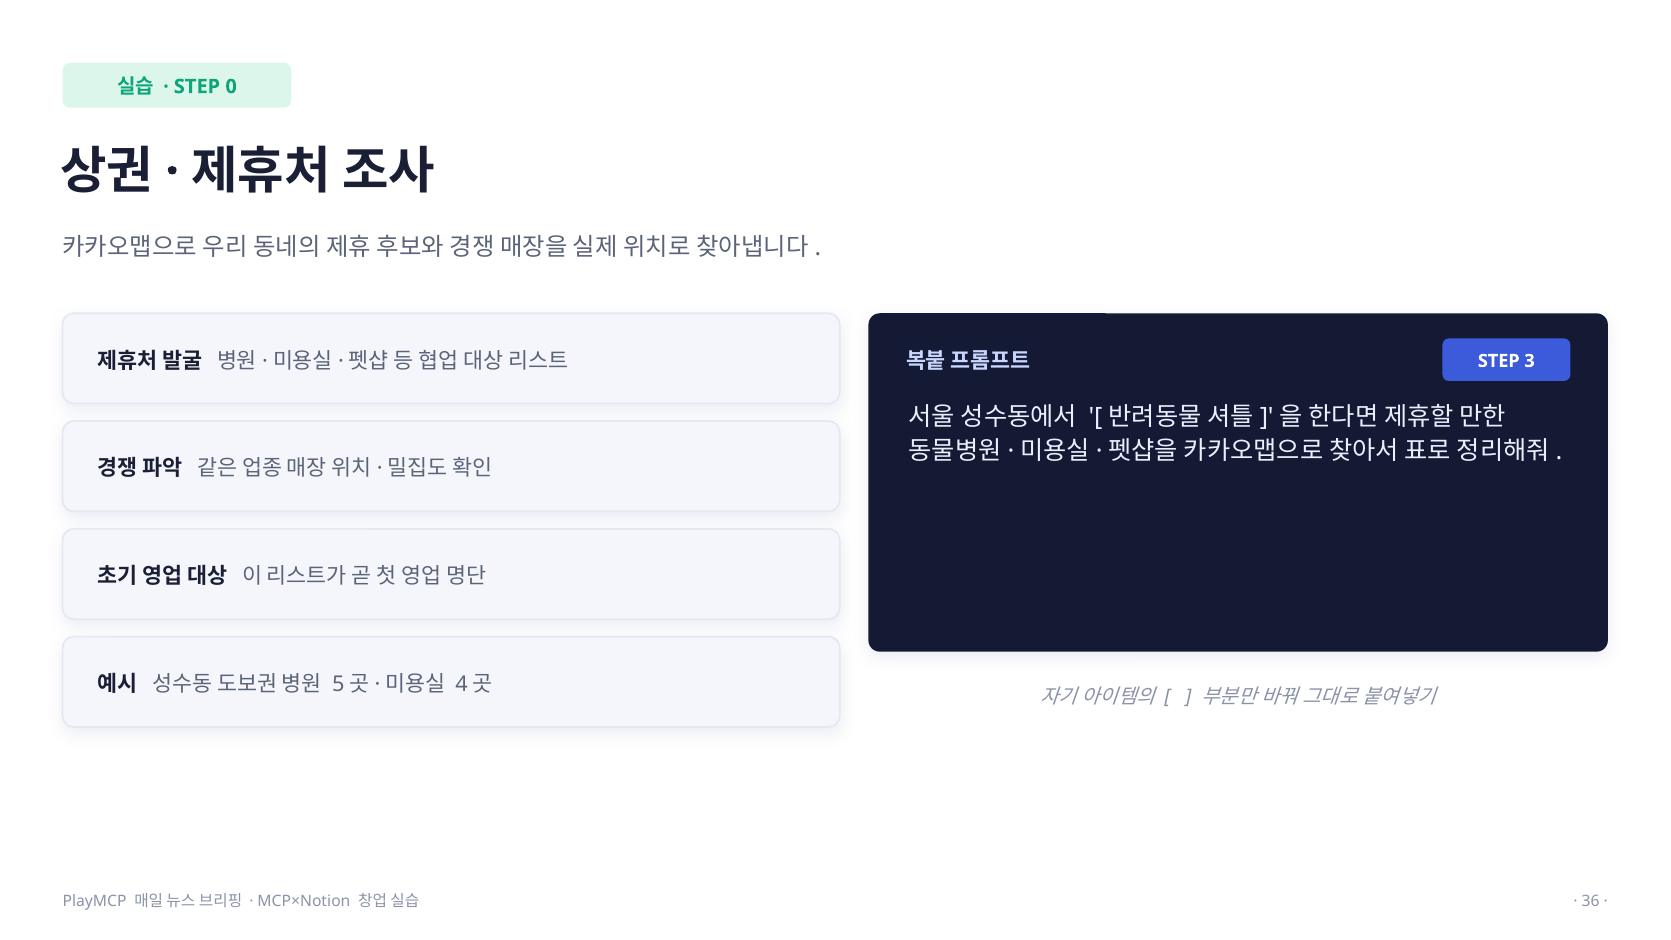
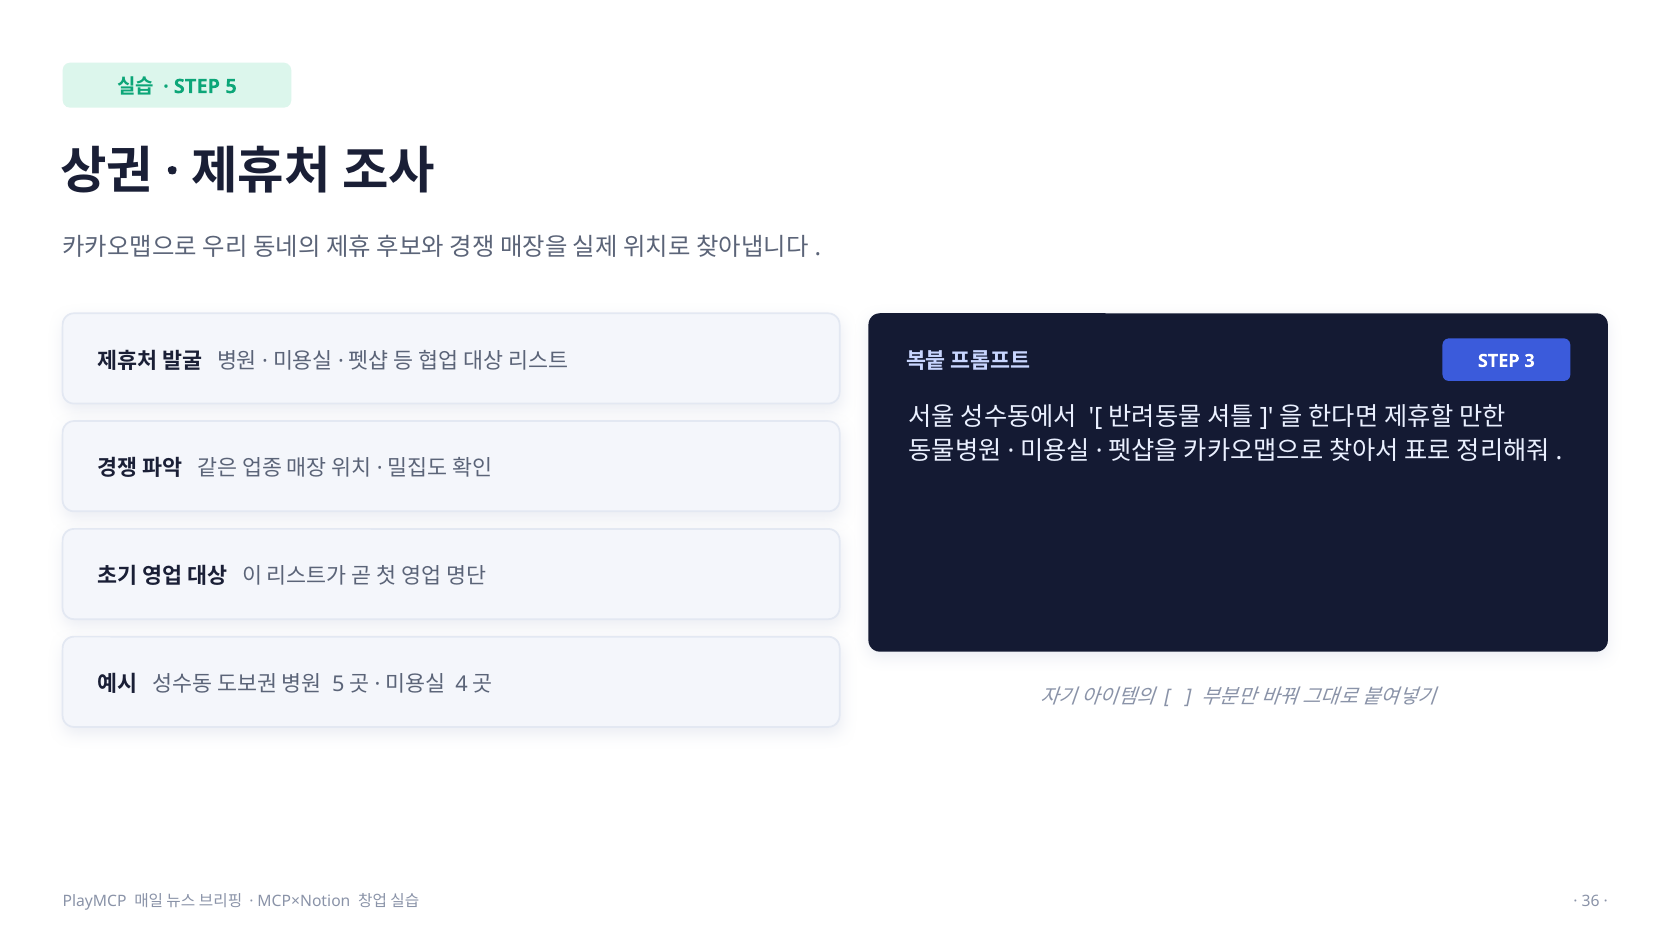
0: 0 -> 5 (231, 87)
